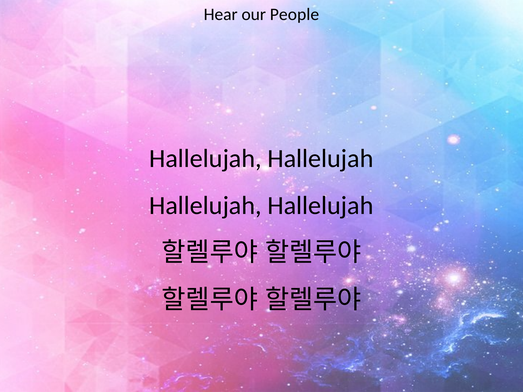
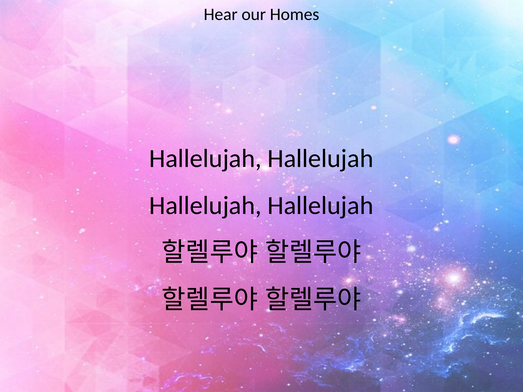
People: People -> Homes (295, 14)
